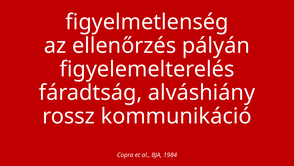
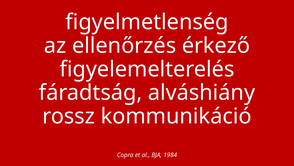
pályán: pályán -> érkező (216, 45)
